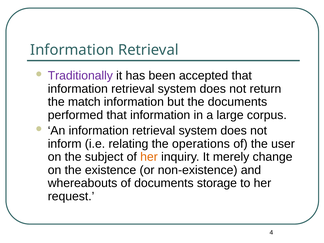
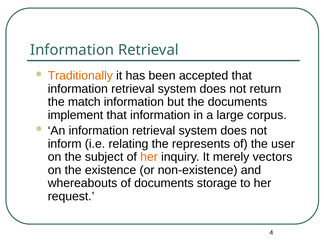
Traditionally colour: purple -> orange (80, 76)
performed: performed -> implement (76, 115)
operations: operations -> represents (201, 144)
change: change -> vectors (273, 157)
